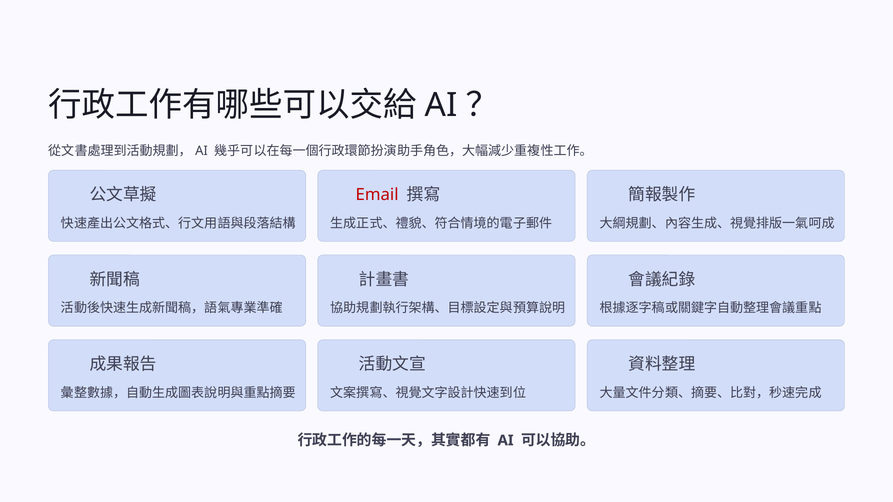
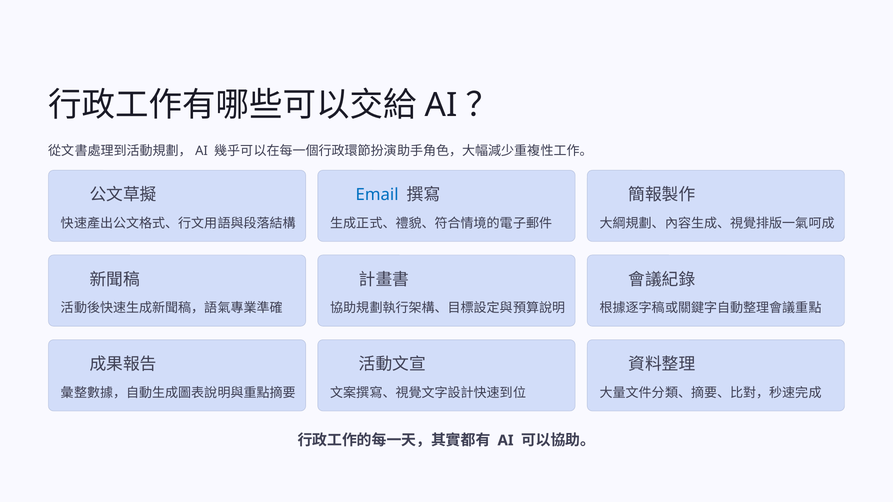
Email colour: red -> blue (377, 195)
